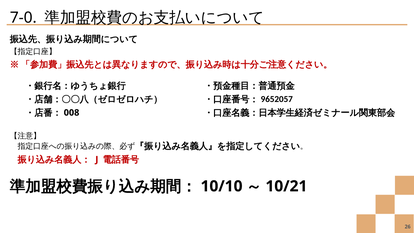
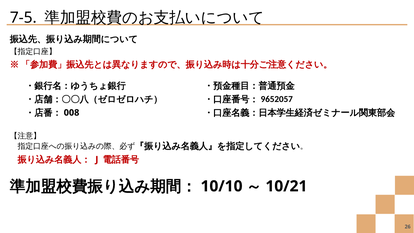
7-0: 7-0 -> 7-5 (23, 18)
